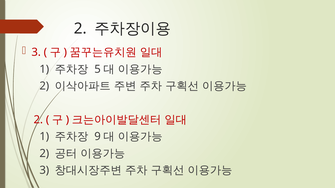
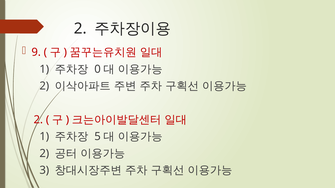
3: 3 -> 9 (36, 52)
5: 5 -> 0 (98, 69)
9: 9 -> 5 (98, 137)
